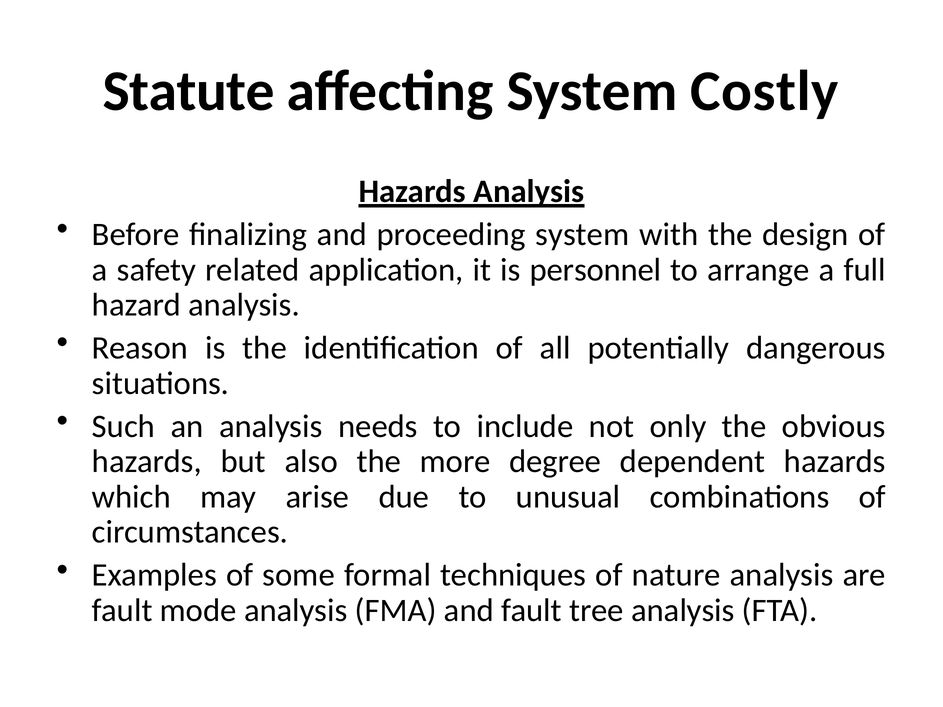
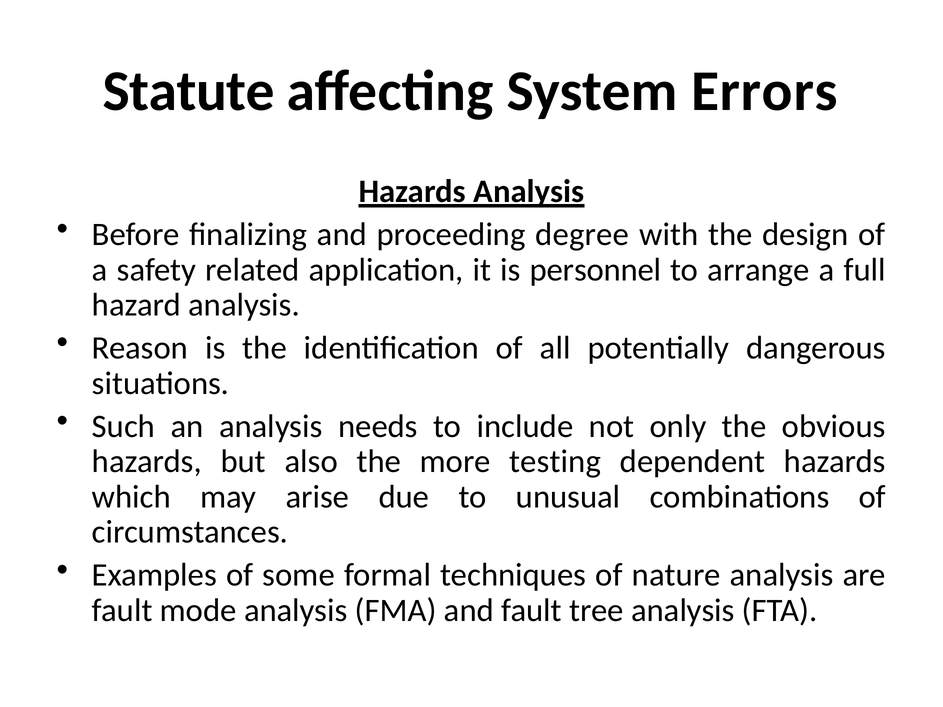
Costly: Costly -> Errors (764, 91)
proceeding system: system -> degree (582, 235)
degree: degree -> testing (555, 462)
